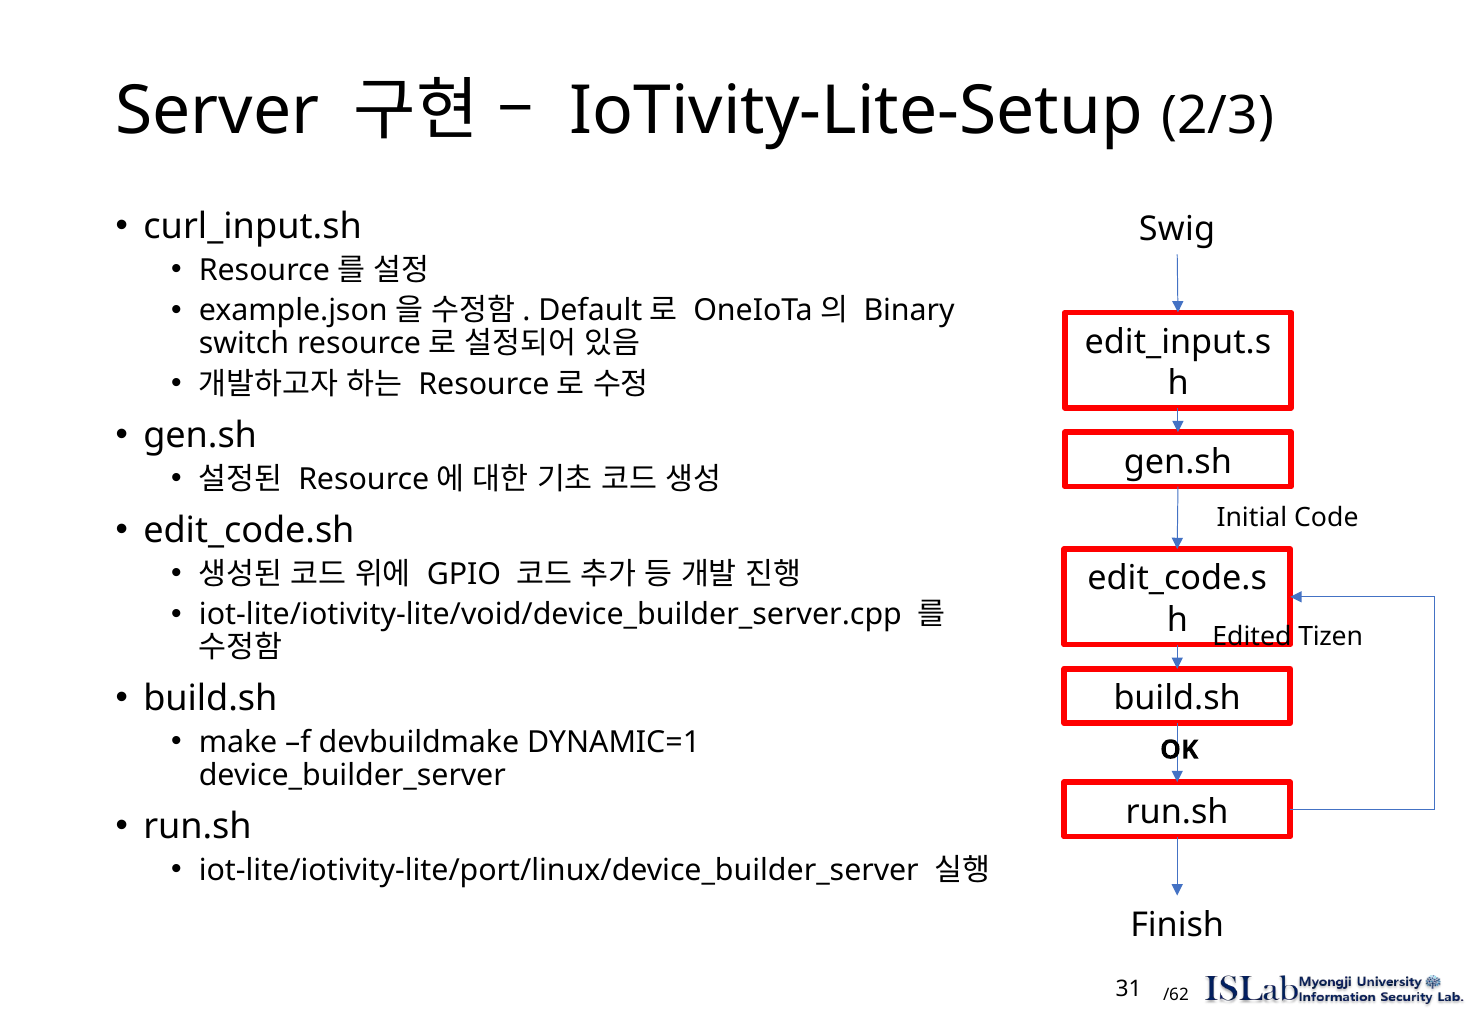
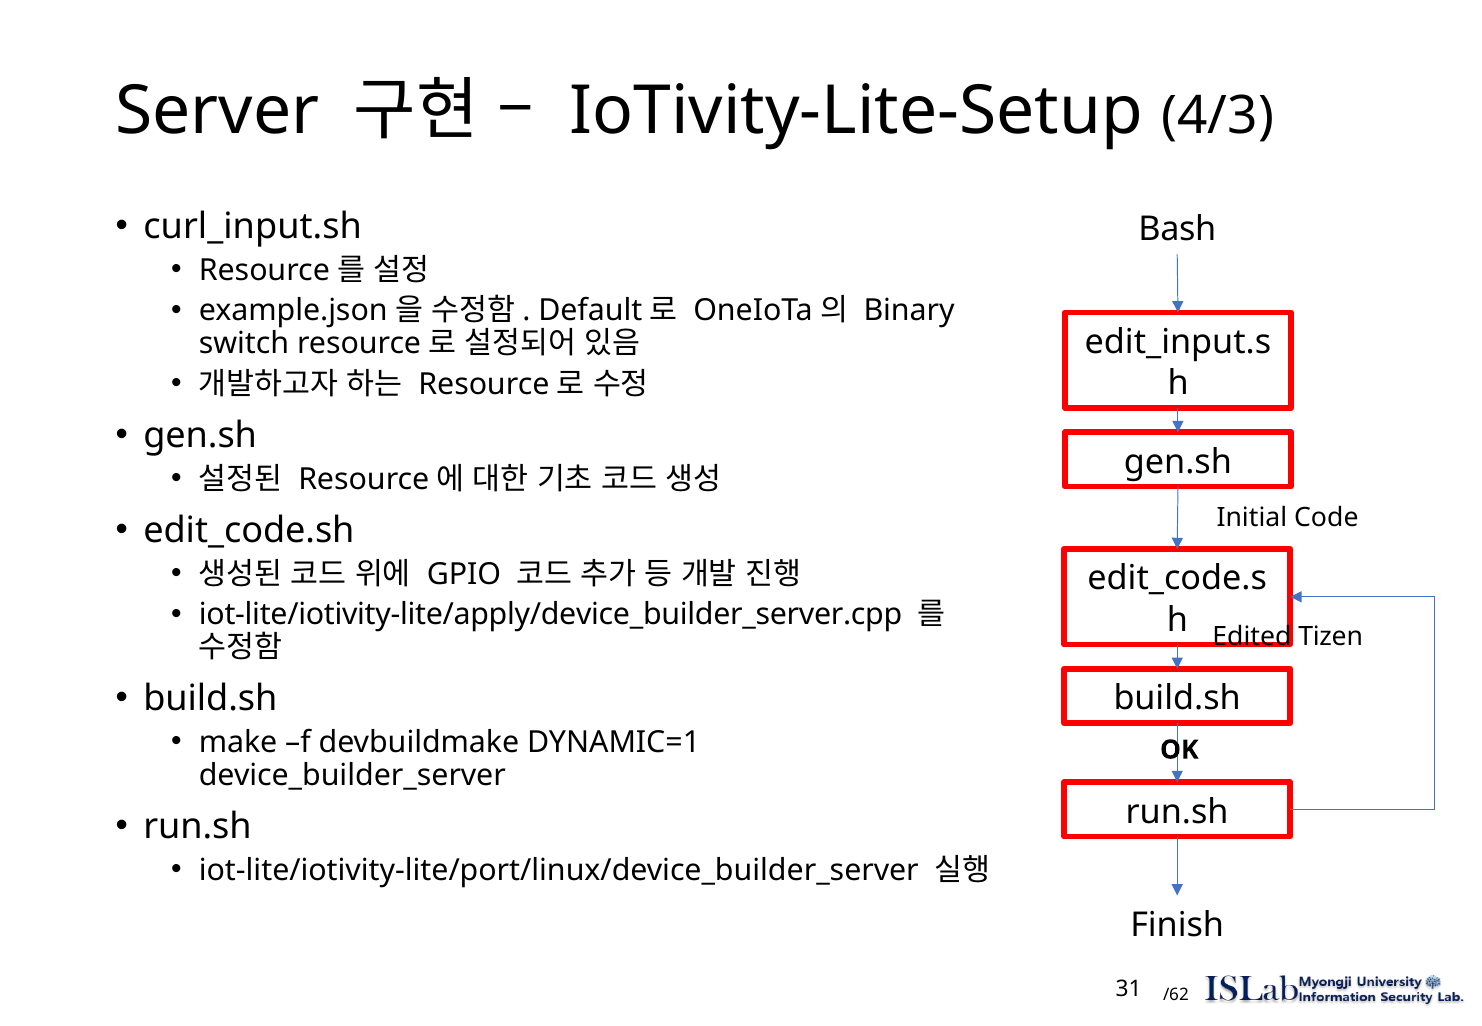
2/3: 2/3 -> 4/3 (1218, 116)
Swig: Swig -> Bash (1177, 230)
iot-lite/iotivity-lite/void/device_builder_server.cpp: iot-lite/iotivity-lite/void/device_builder_server.cpp -> iot-lite/iotivity-lite/apply/device_builder_server.cpp (551, 615)
